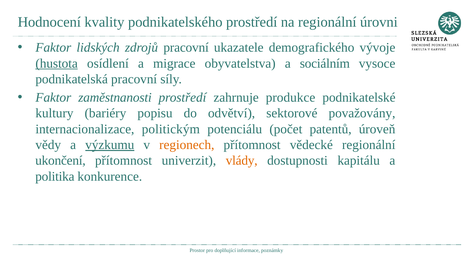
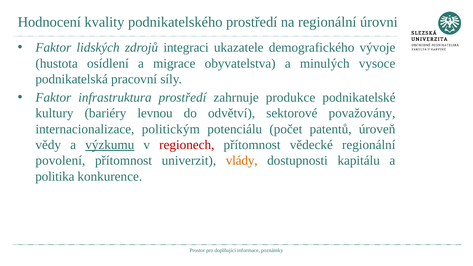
zdrojů pracovní: pracovní -> integraci (186, 48)
hustota underline: present -> none (57, 63)
sociálním: sociálním -> minulých (325, 63)
zaměstnanosti: zaměstnanosti -> infrastruktura (115, 98)
popisu: popisu -> levnou (155, 113)
regionech colour: orange -> red (187, 145)
ukončení: ukončení -> povolení (60, 161)
